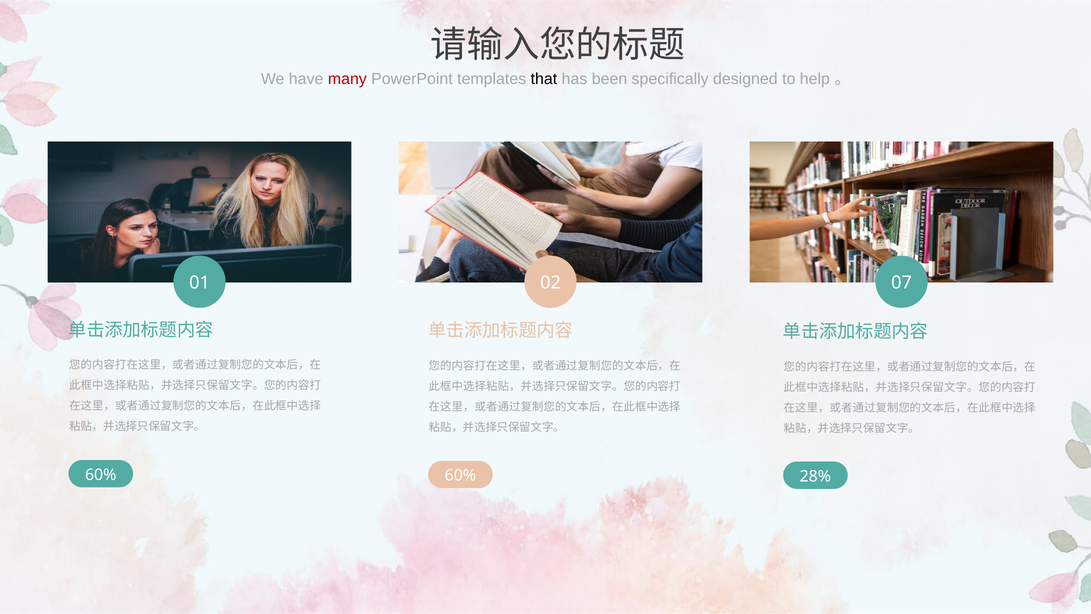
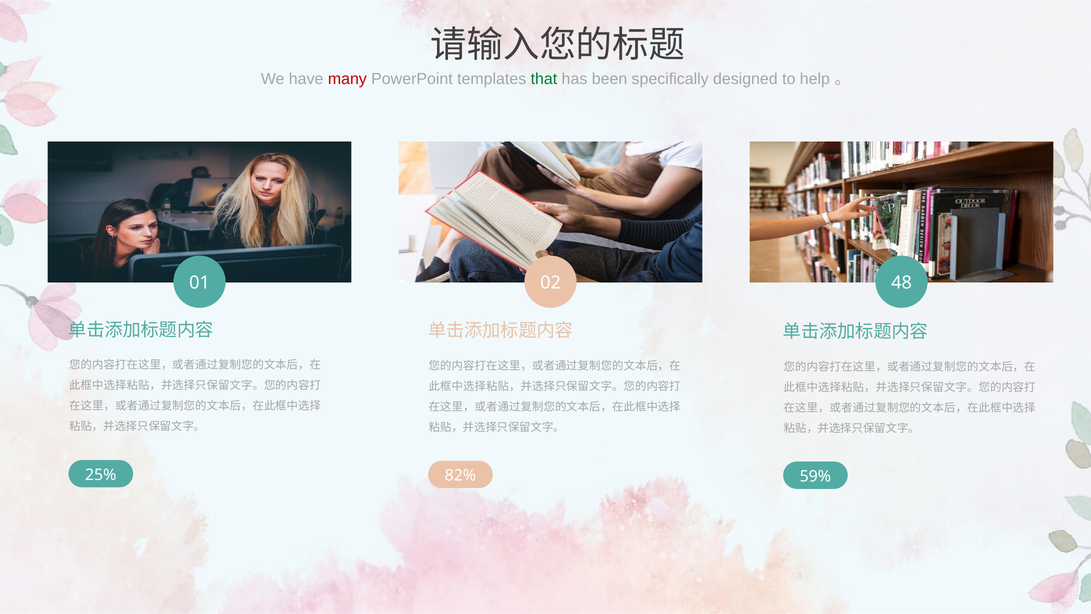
that colour: black -> green (544, 79)
07: 07 -> 48 (902, 283)
60%: 60% -> 25% (101, 475)
60%: 60% -> 82% (460, 475)
28%: 28% -> 59% (815, 476)
